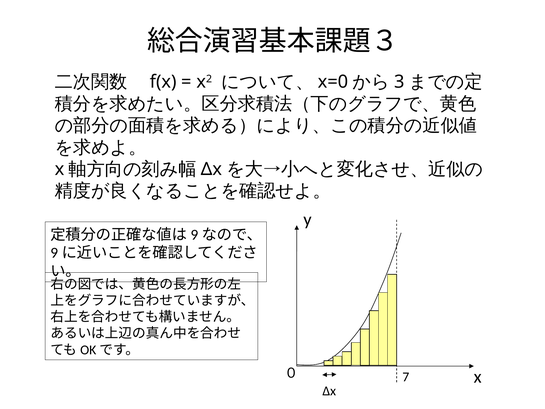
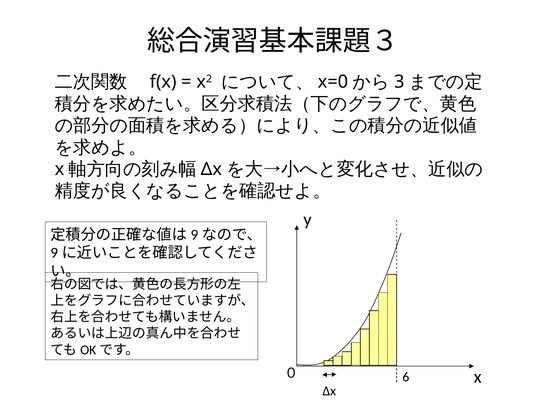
7: 7 -> 6 (406, 377)
